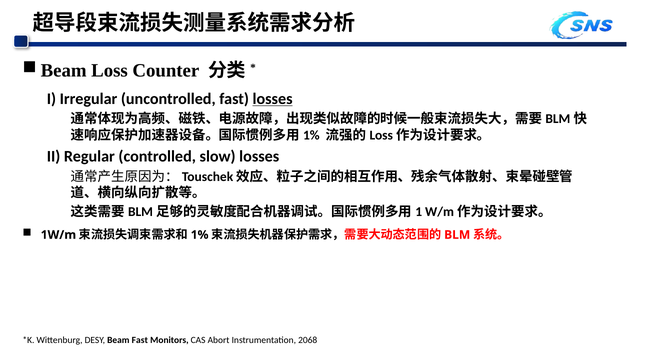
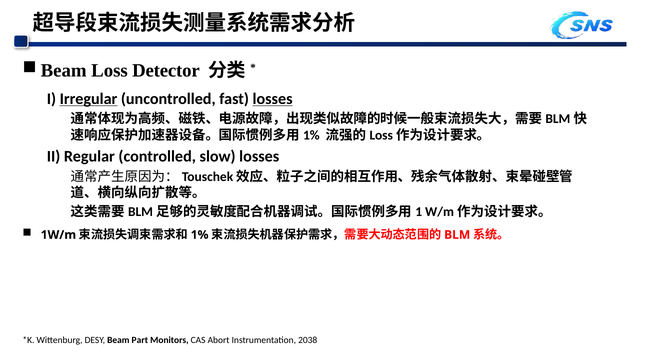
Counter: Counter -> Detector (166, 71)
Irregular underline: none -> present (88, 99)
Beam Fast: Fast -> Part (140, 340)
2068: 2068 -> 2038 (308, 340)
